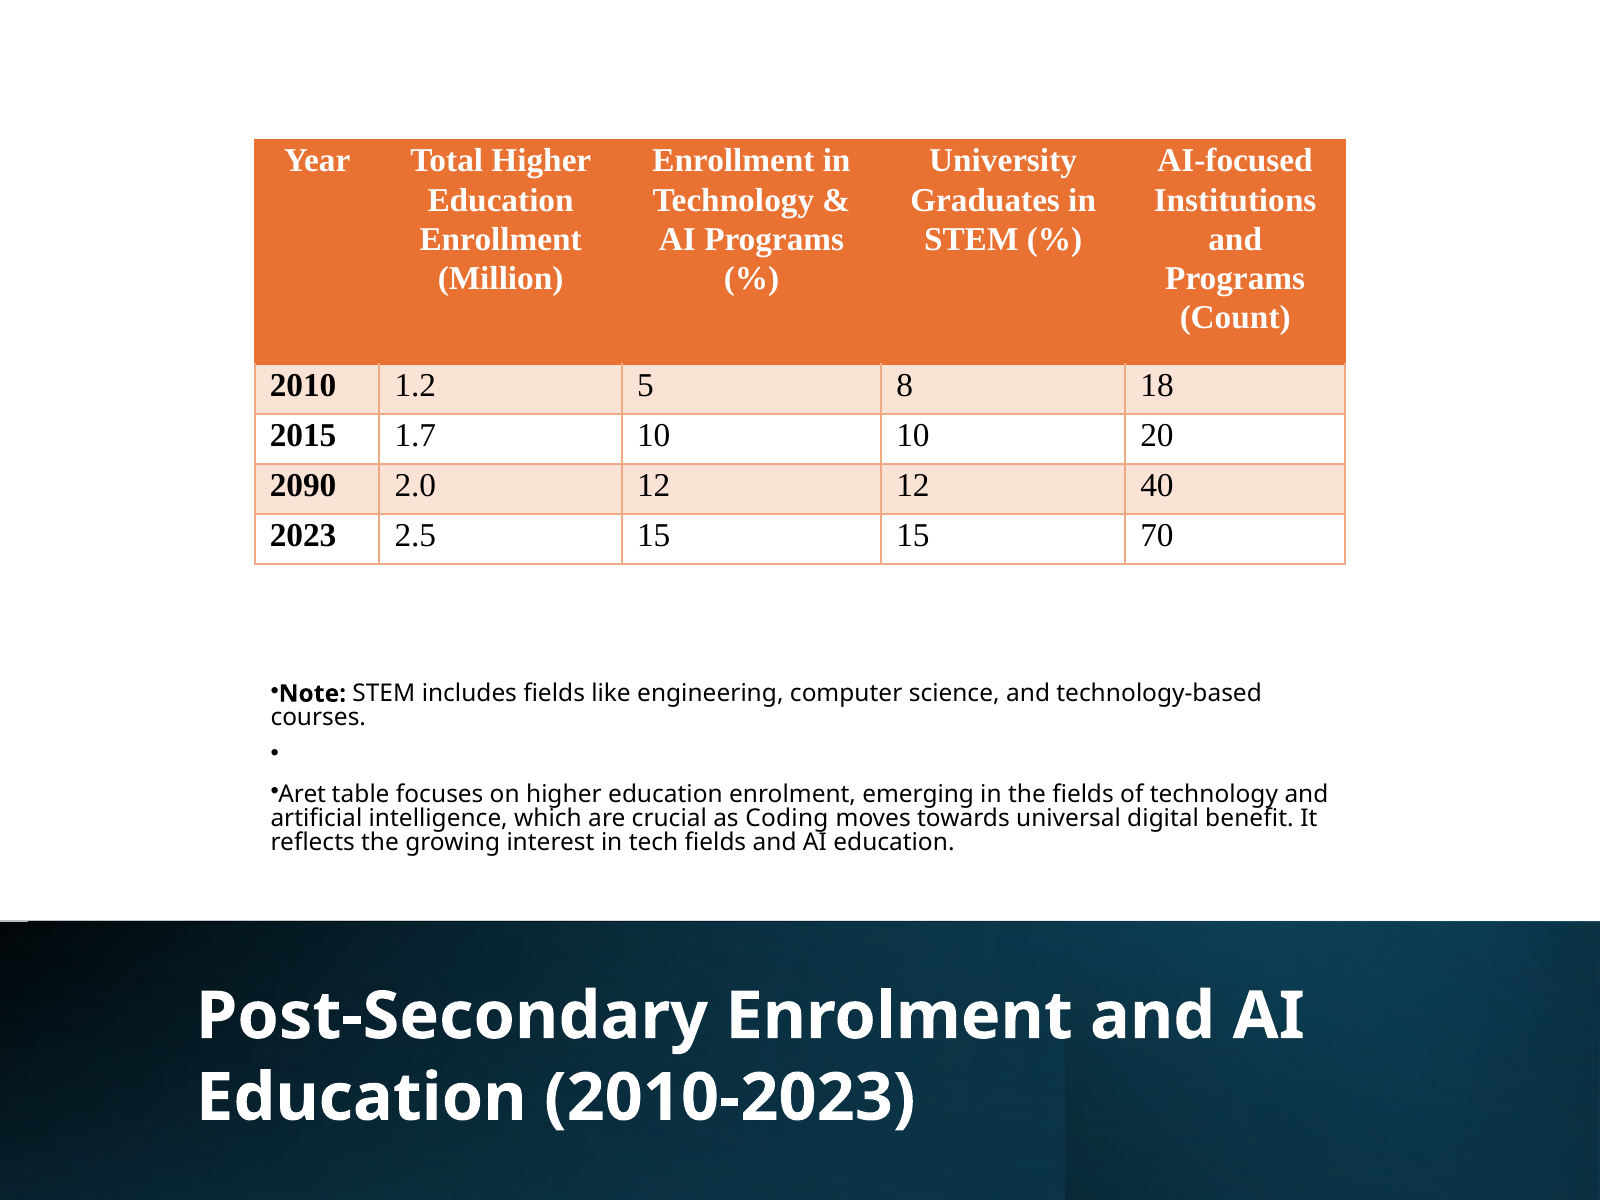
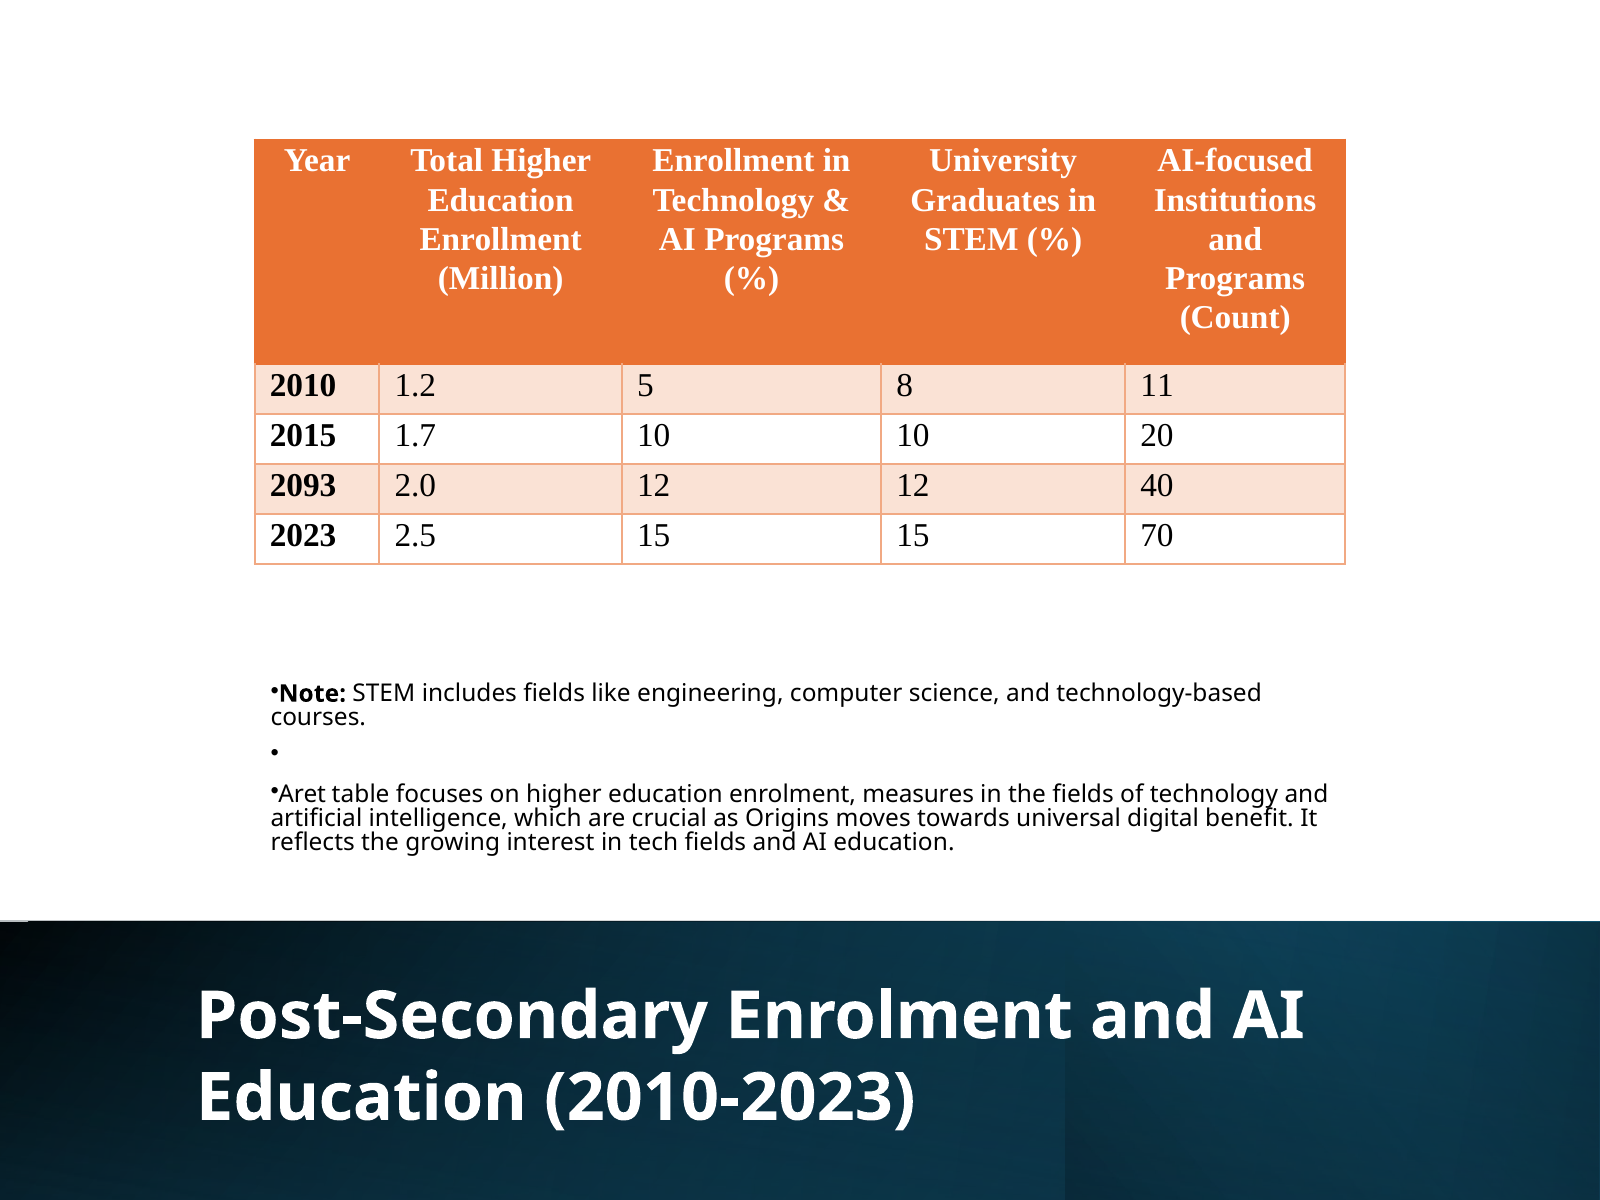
18: 18 -> 11 (1157, 385)
2090: 2090 -> 2093 (303, 485)
emerging: emerging -> measures (918, 794)
Coding: Coding -> Origins (787, 818)
